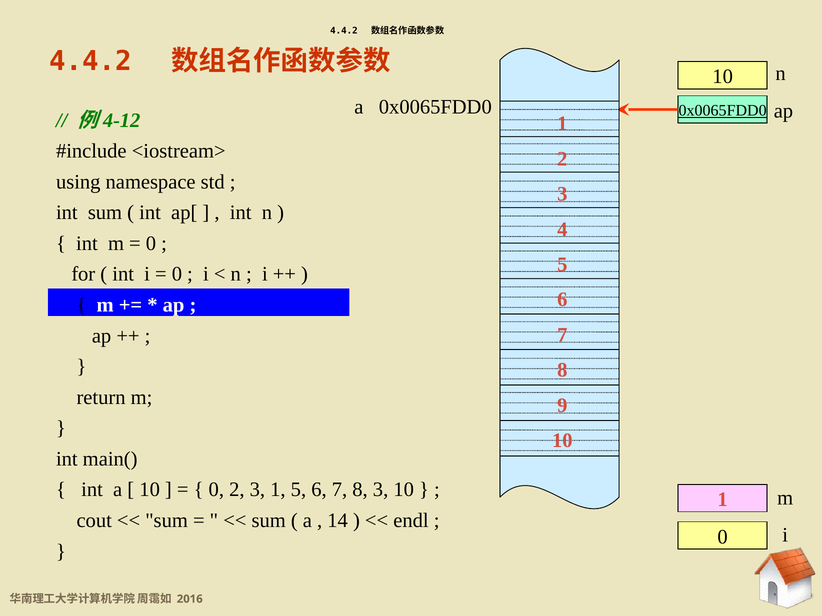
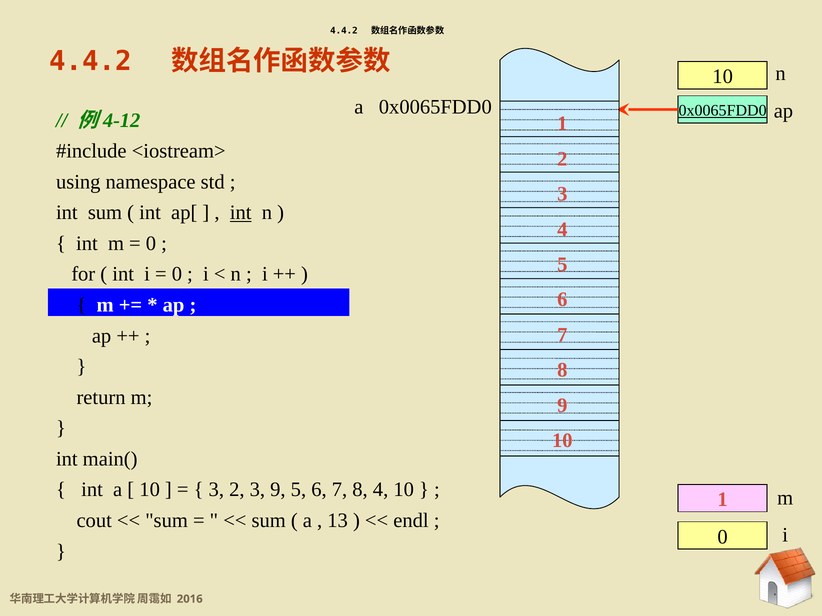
int underline: none -> present (241, 213)
0: 0 -> 3 (216, 490)
3 1: 1 -> 9 (278, 490)
8 3: 3 -> 4 (381, 490)
14: 14 -> 13 (338, 521)
